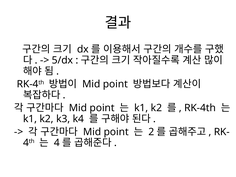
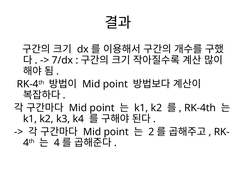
5/dx: 5/dx -> 7/dx (62, 60)
